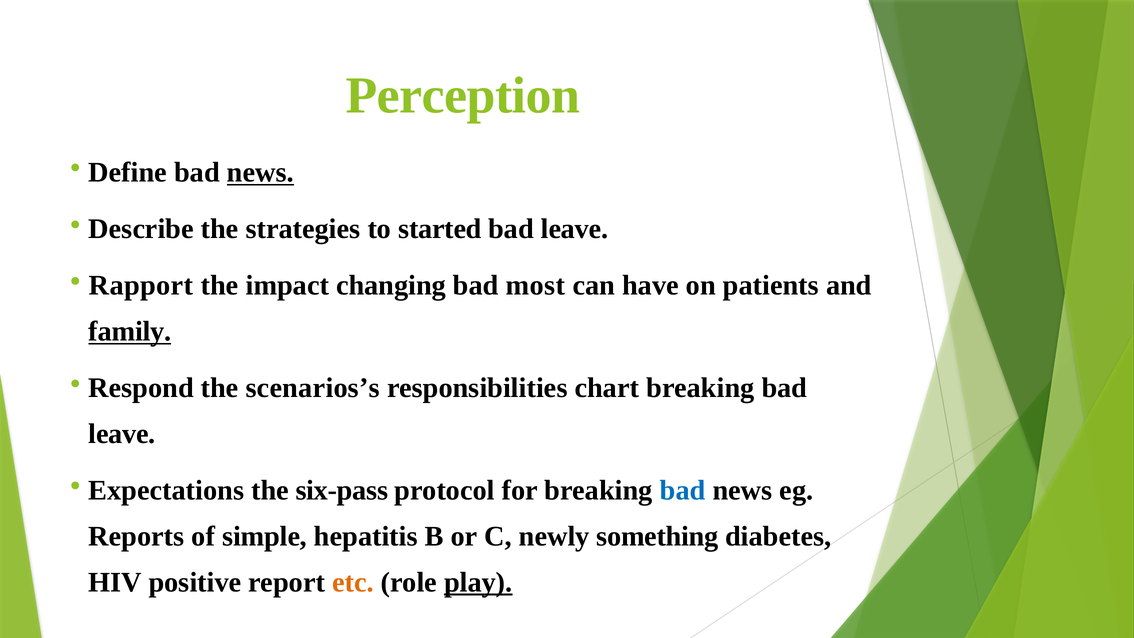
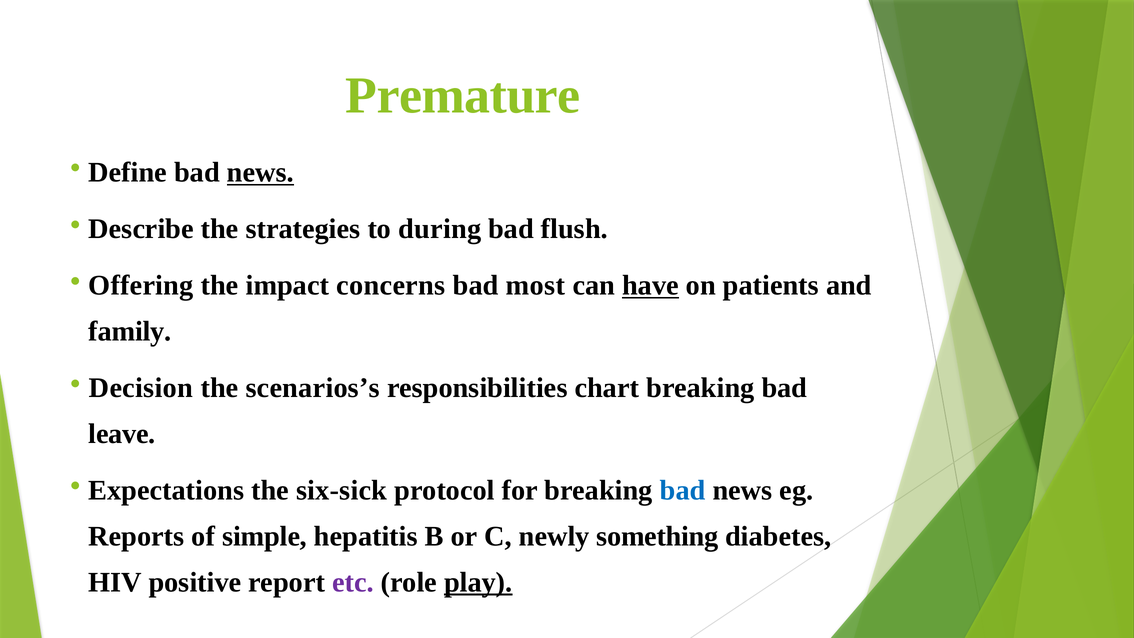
Perception: Perception -> Premature (463, 96)
started: started -> during (440, 229)
leave: leave -> flush (574, 229)
Rapport: Rapport -> Offering (141, 286)
changing: changing -> concerns (391, 286)
have underline: none -> present (651, 286)
family underline: present -> none (130, 331)
Respond: Respond -> Decision (141, 388)
six-pass: six-pass -> six-sick (342, 490)
etc colour: orange -> purple (353, 582)
